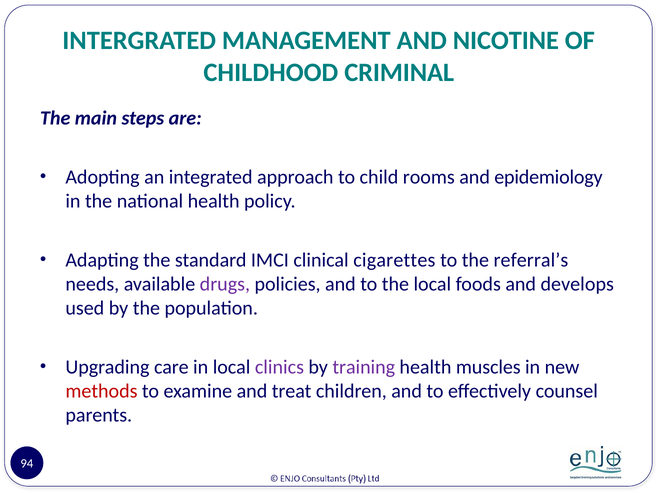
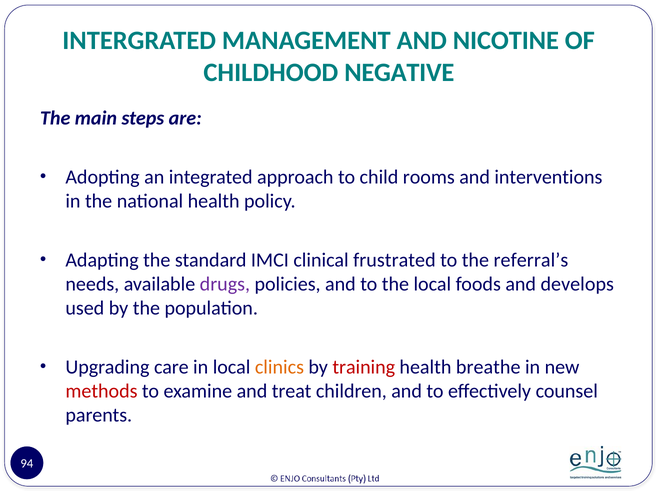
CRIMINAL: CRIMINAL -> NEGATIVE (399, 72)
epidemiology: epidemiology -> interventions (548, 177)
cigarettes: cigarettes -> frustrated (394, 260)
clinics colour: purple -> orange (279, 367)
training colour: purple -> red (364, 367)
muscles: muscles -> breathe (488, 367)
